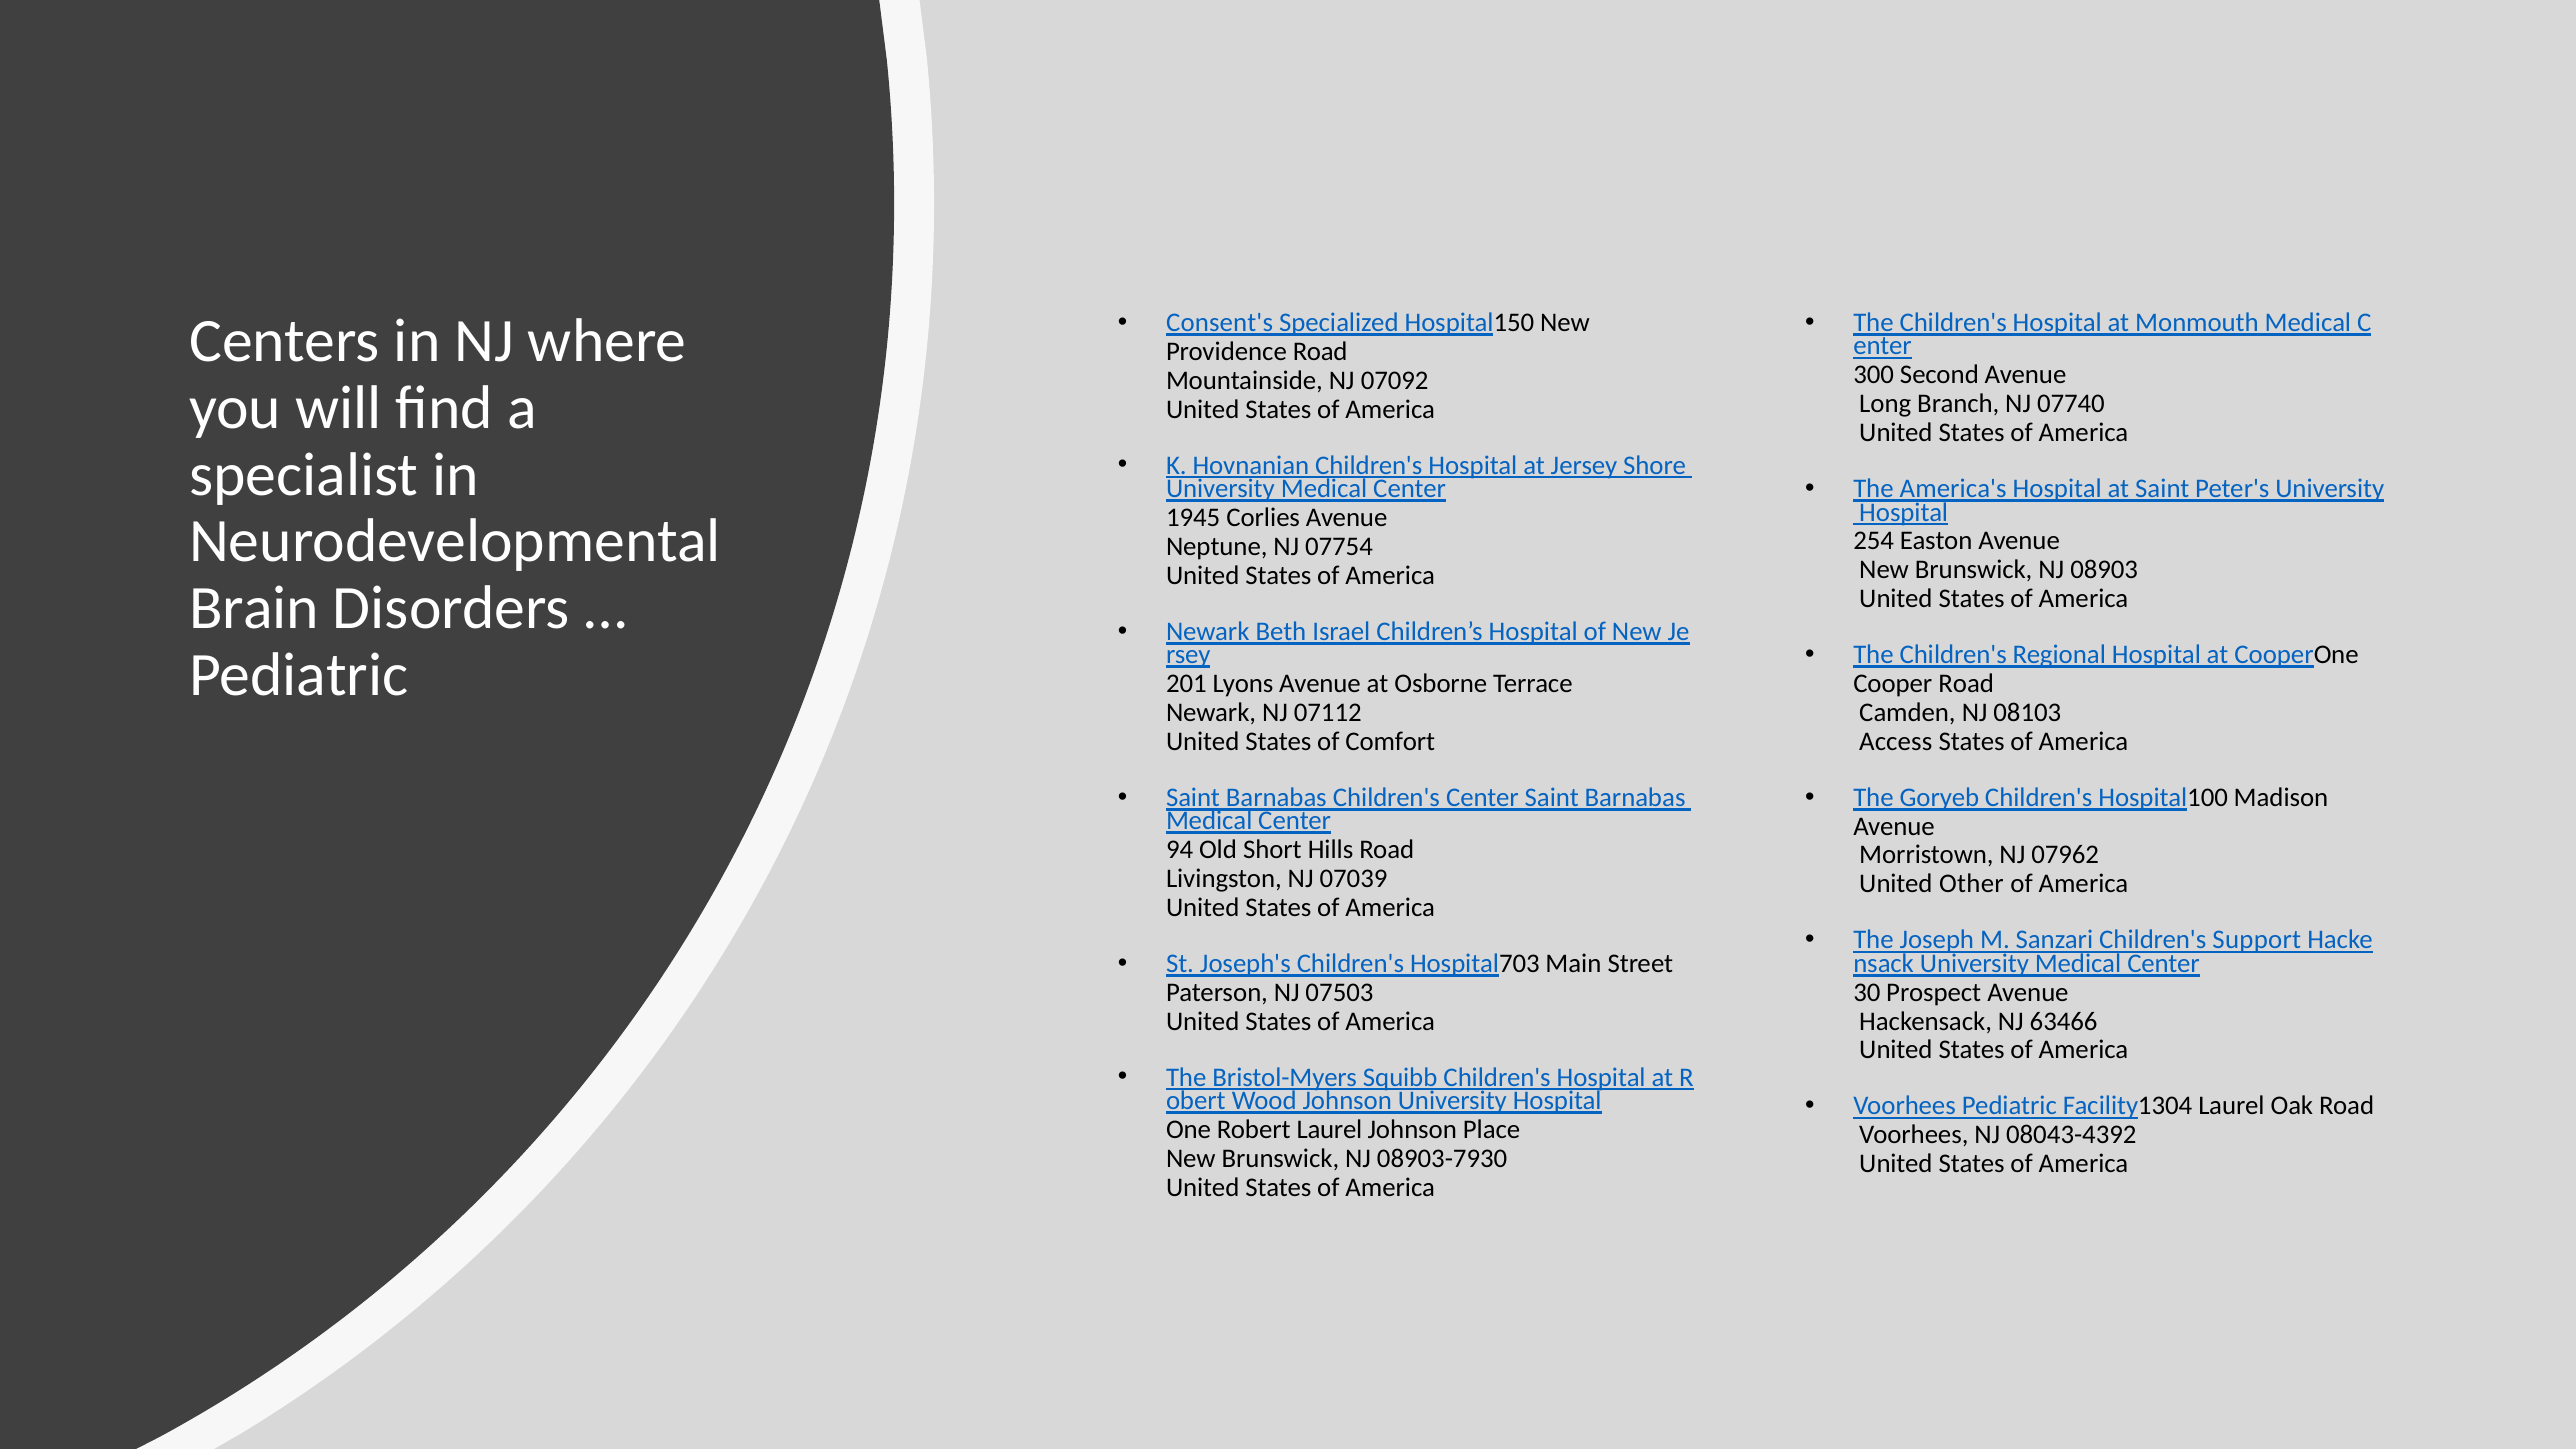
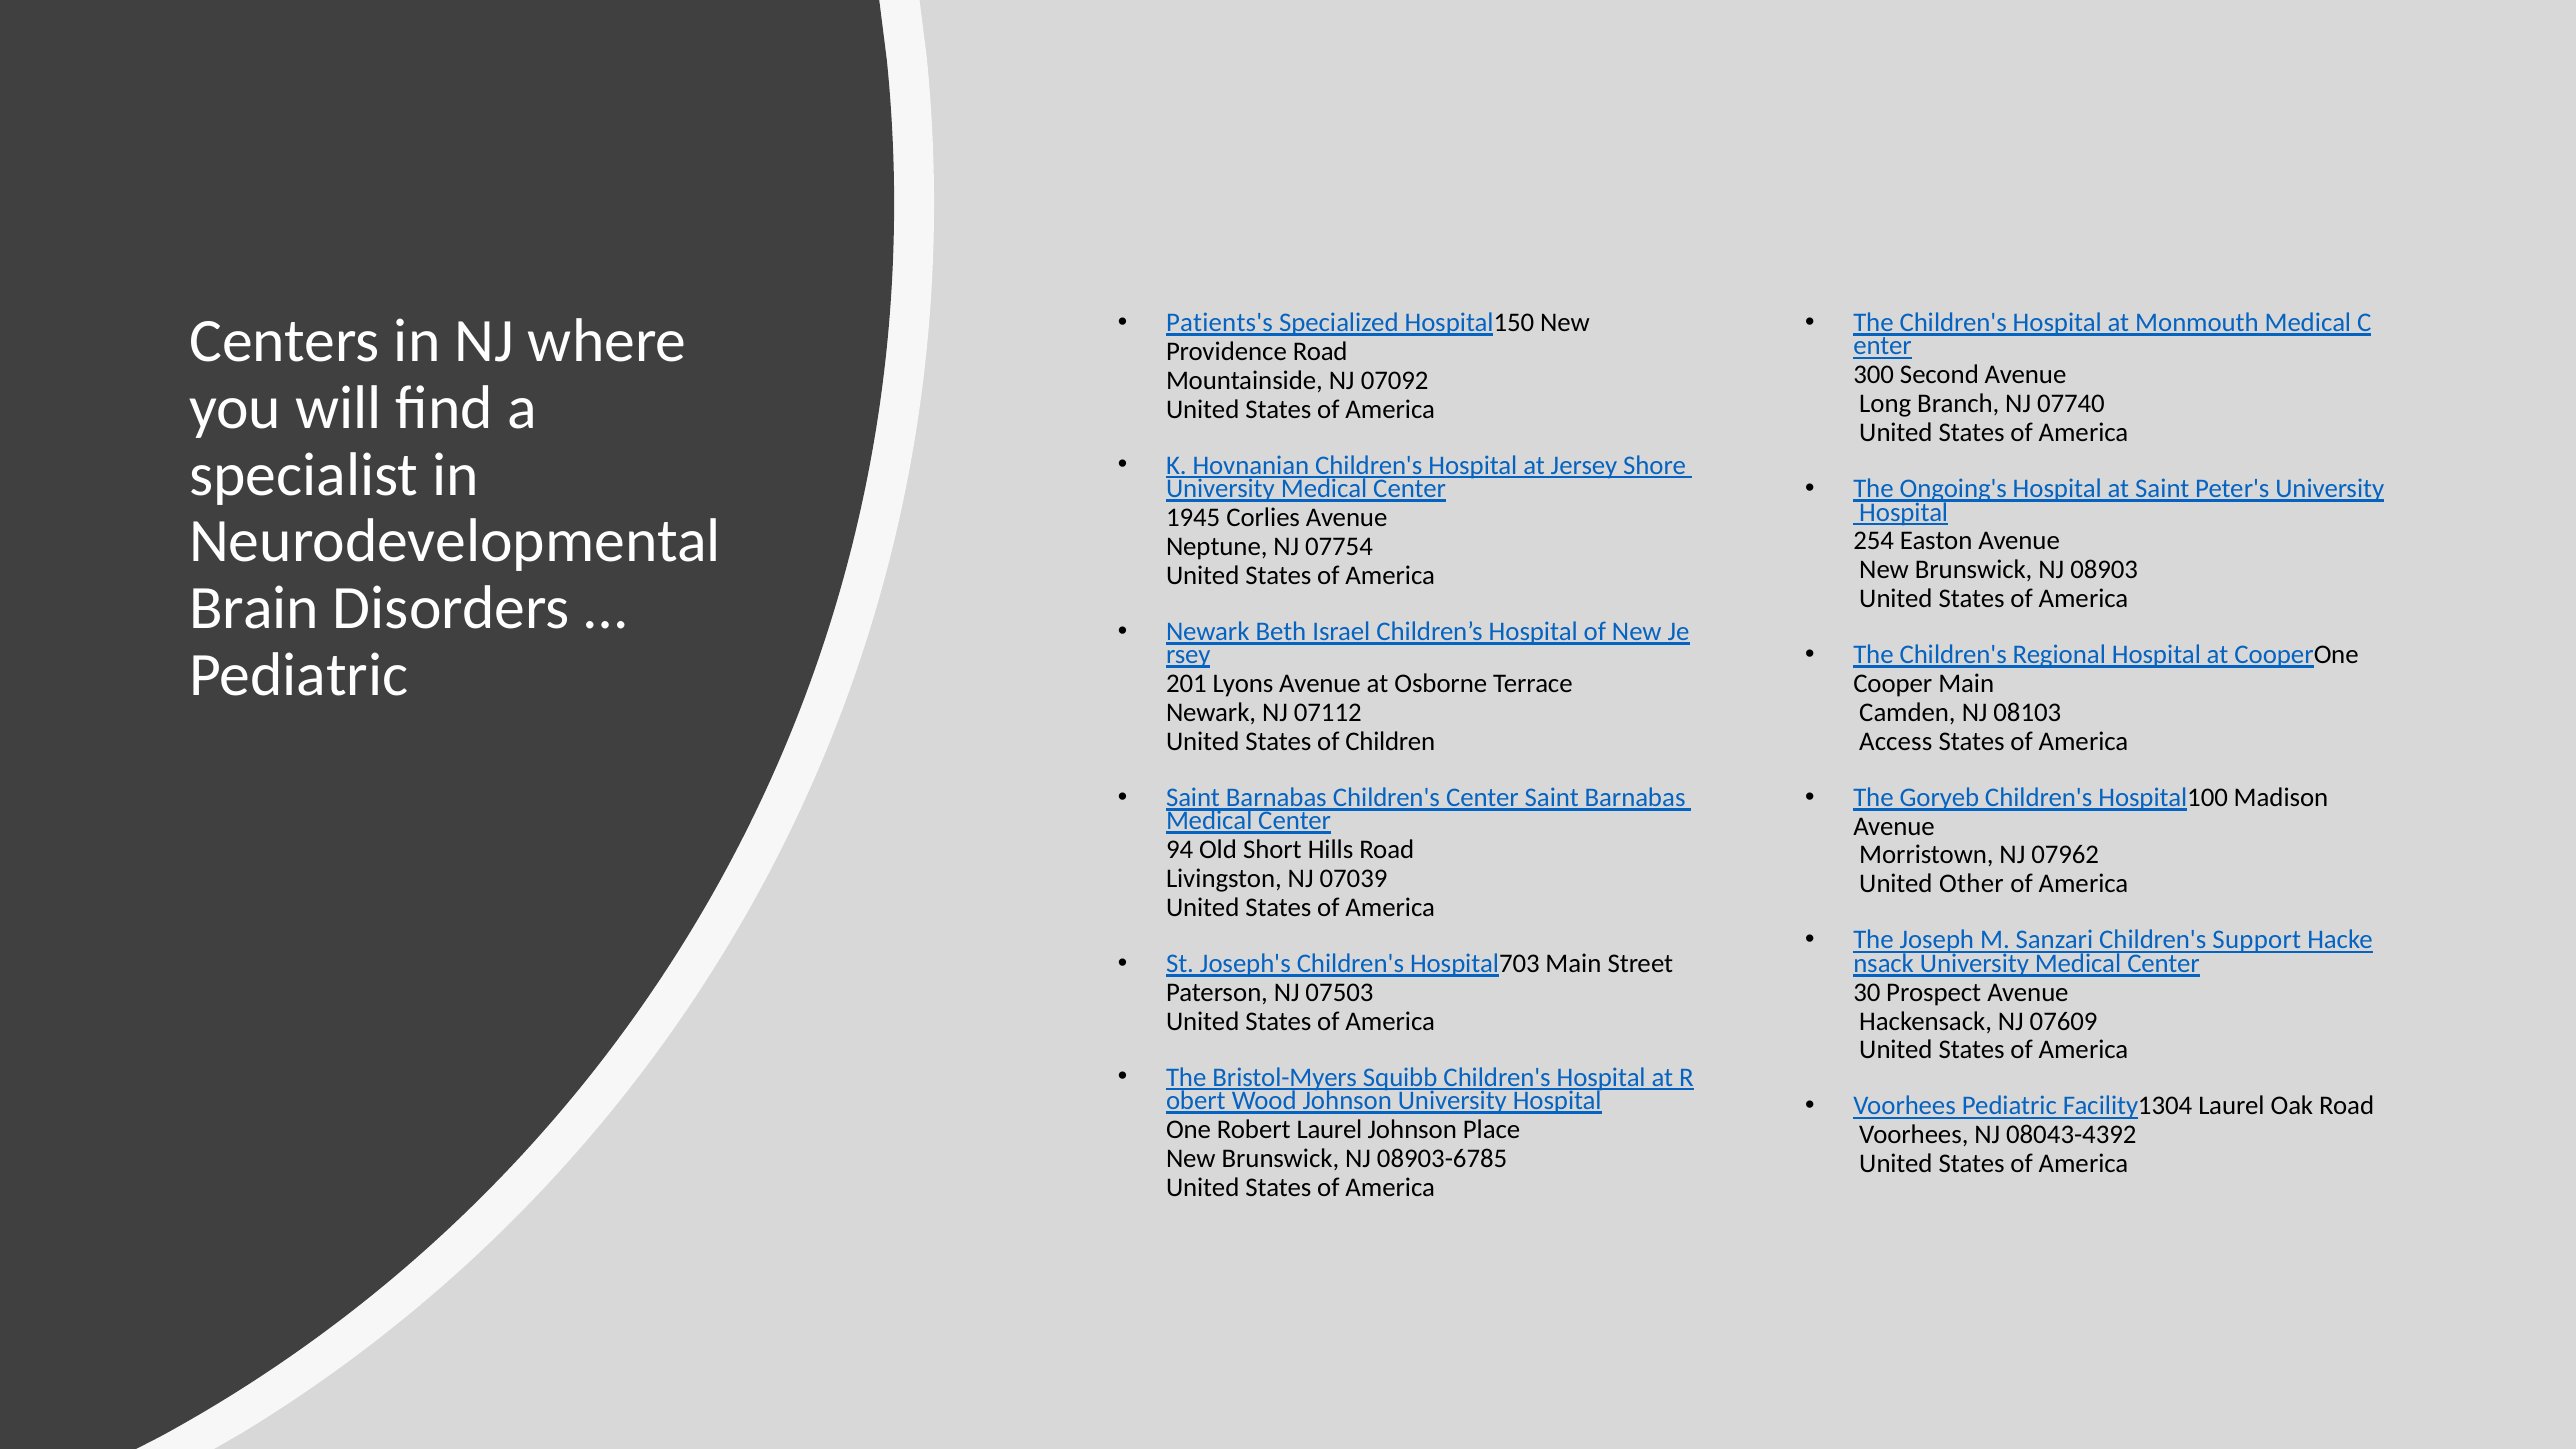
Consent's: Consent's -> Patients's (1220, 323)
America's: America's -> Ongoing's (1953, 489)
Cooper Road: Road -> Main (1966, 684)
Comfort: Comfort -> Children (1390, 741)
63466: 63466 -> 07609 (2064, 1021)
08903-7930: 08903-7930 -> 08903-6785 (1442, 1158)
